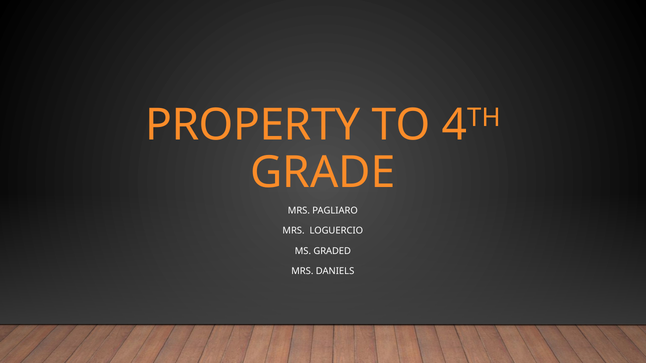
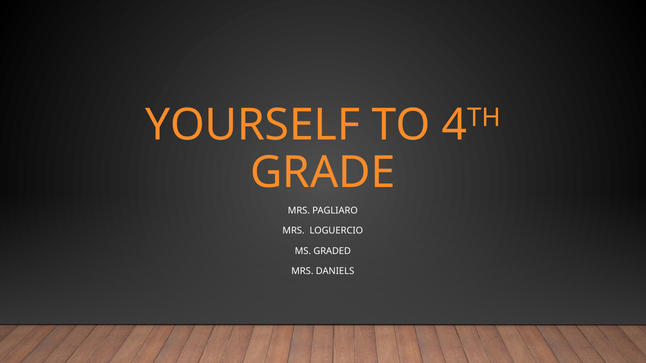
PROPERTY: PROPERTY -> YOURSELF (253, 125)
